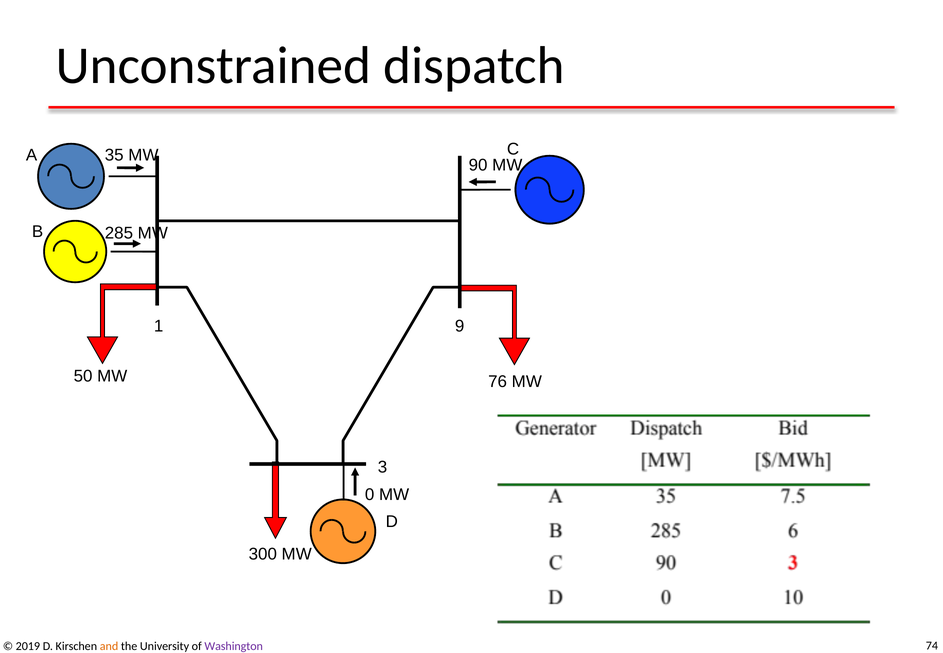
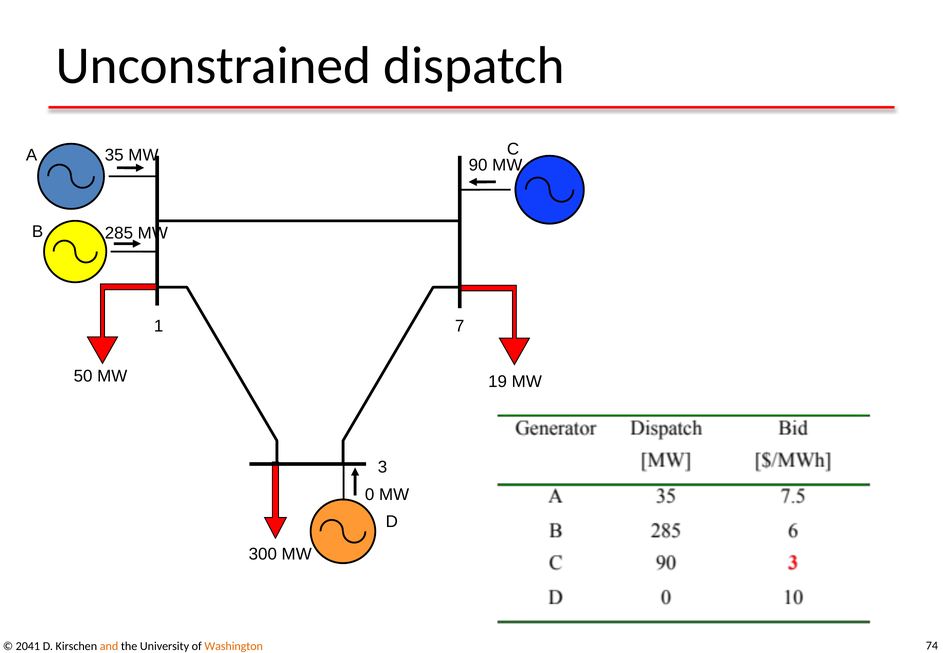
9: 9 -> 7 (460, 326)
76: 76 -> 19 (498, 382)
2019: 2019 -> 2041 (28, 646)
Washington colour: purple -> orange (234, 646)
